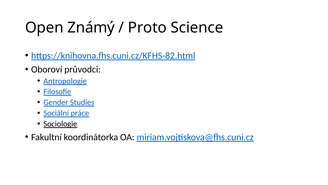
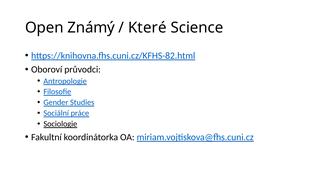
Proto: Proto -> Které (147, 28)
